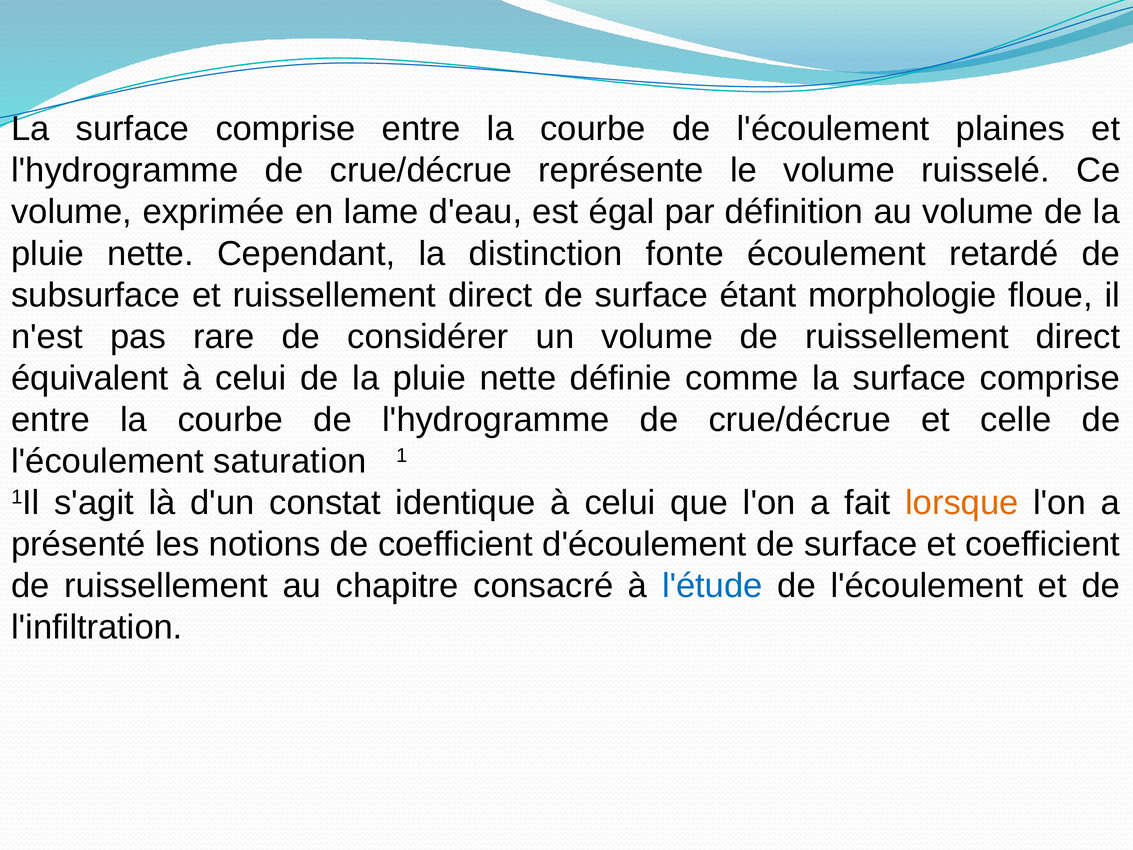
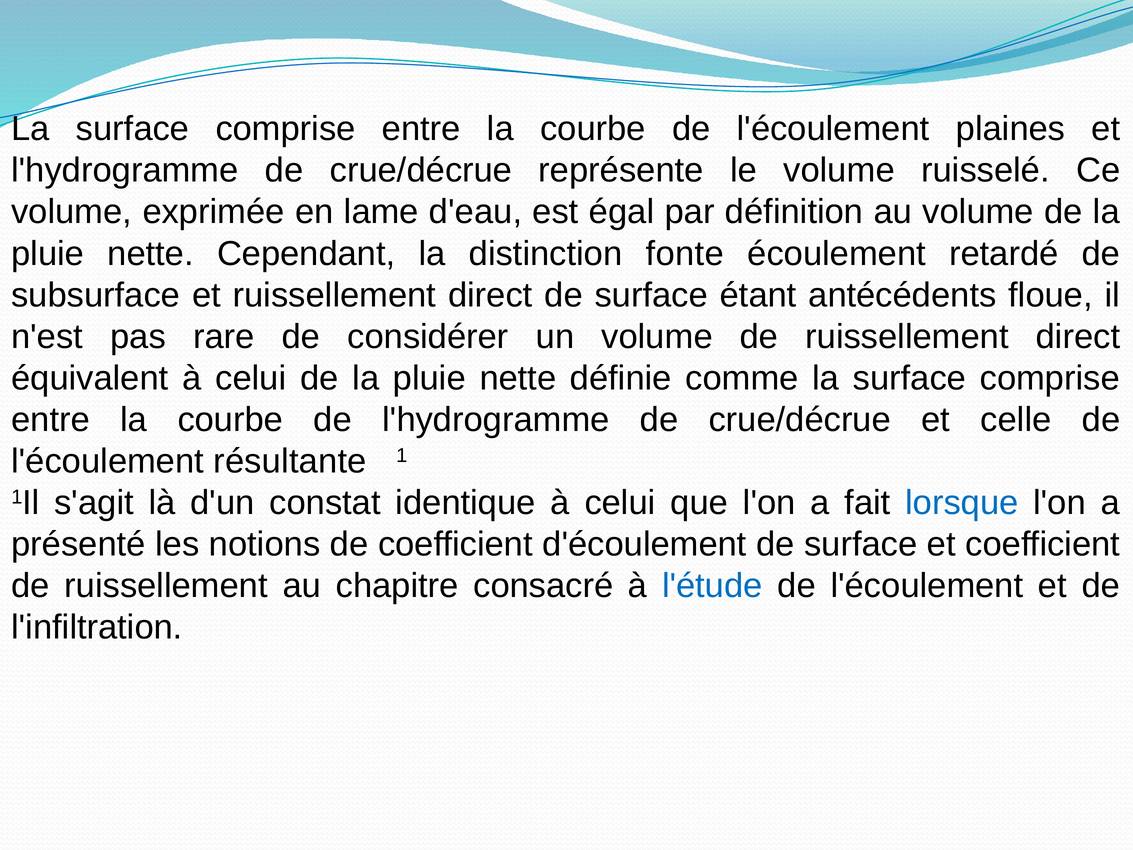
morphologie: morphologie -> antécédents (902, 295)
saturation: saturation -> résultante (290, 461)
lorsque colour: orange -> blue (962, 503)
